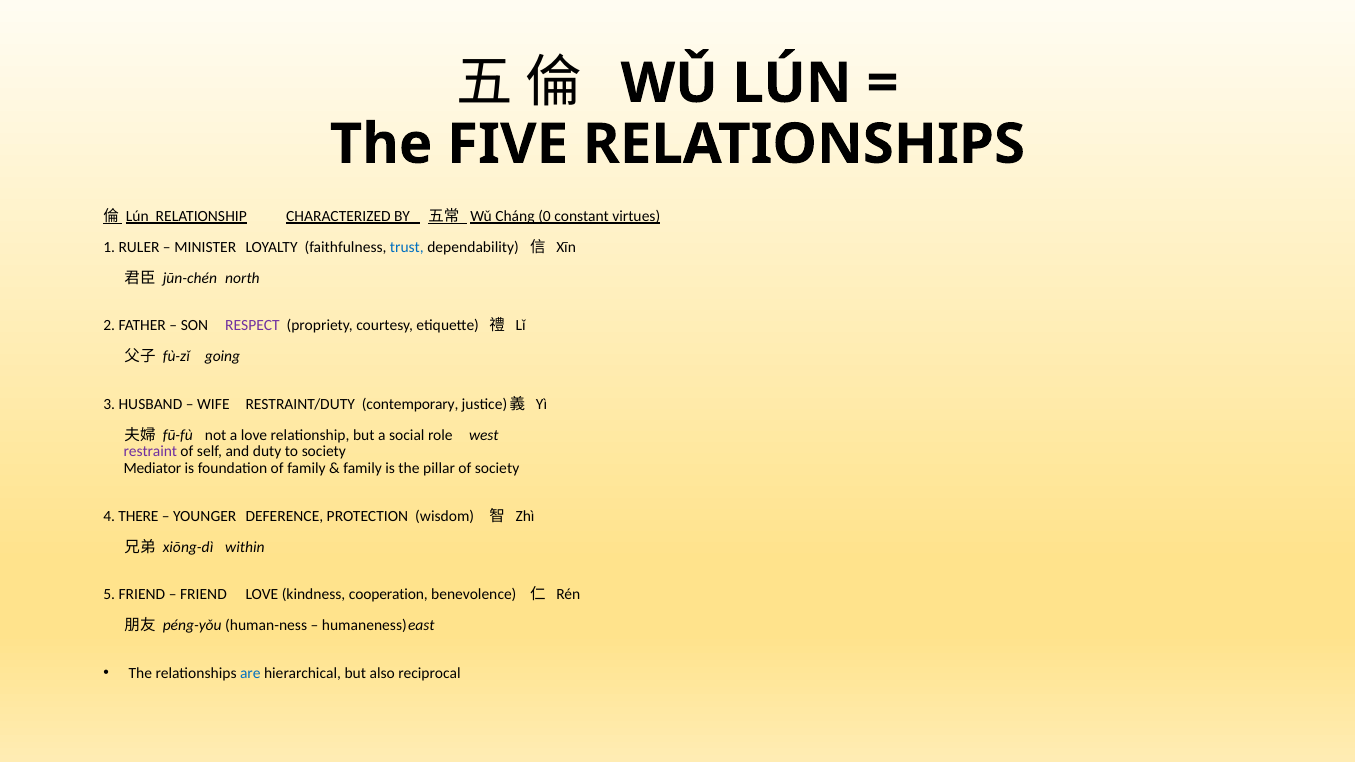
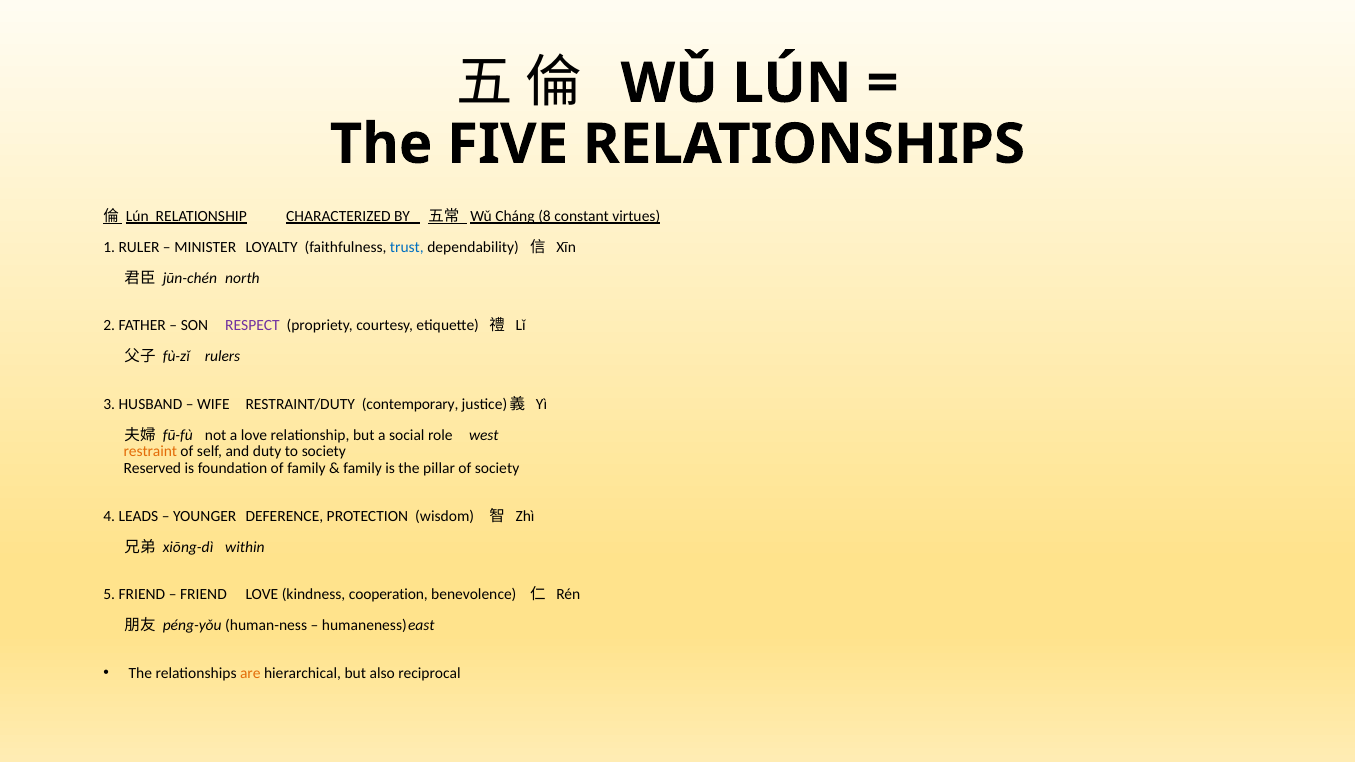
0: 0 -> 8 (545, 216)
going: going -> rulers (223, 357)
restraint colour: purple -> orange (150, 452)
Mediator: Mediator -> Reserved (152, 469)
THERE: THERE -> LEADS (138, 516)
are colour: blue -> orange (250, 673)
